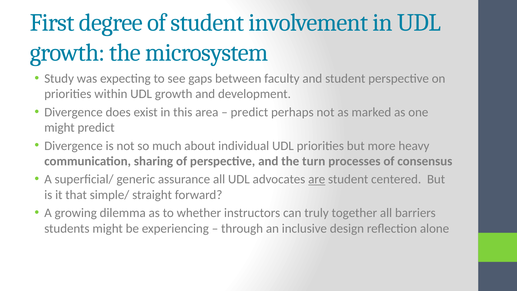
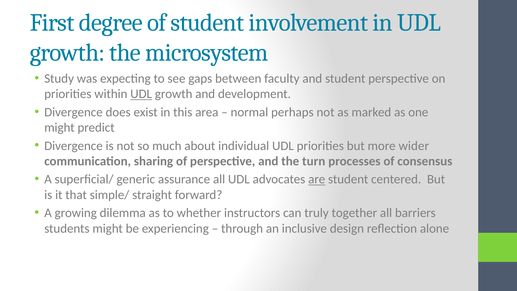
UDL underline: none -> present (141, 94)
predict: predict -> normal (249, 112)
heavy: heavy -> wider (414, 146)
